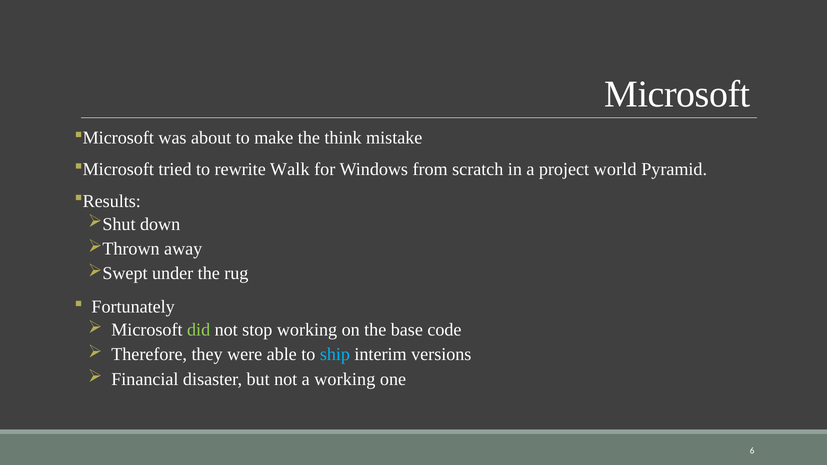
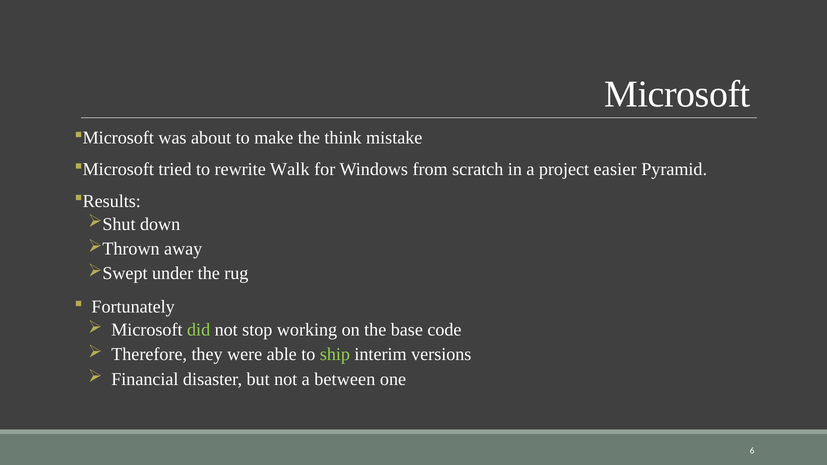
world: world -> easier (615, 170)
ship colour: light blue -> light green (335, 355)
a working: working -> between (345, 379)
